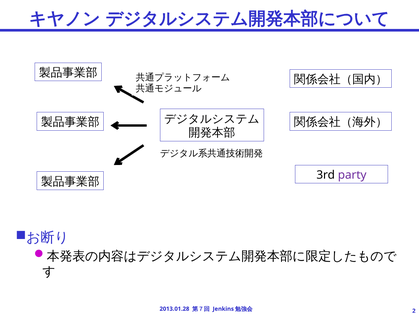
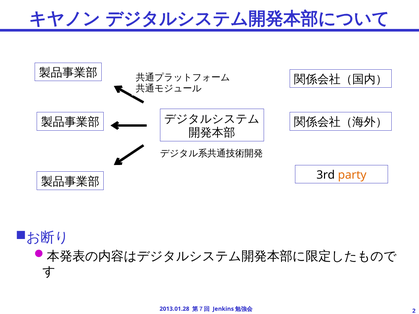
party colour: purple -> orange (352, 175)
